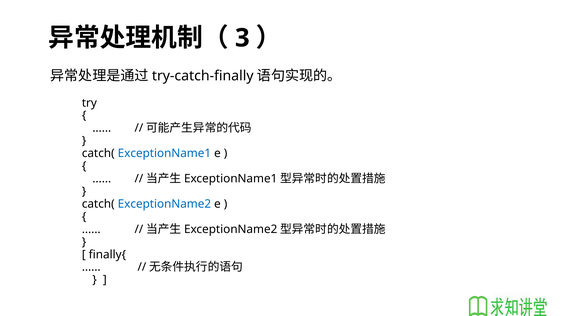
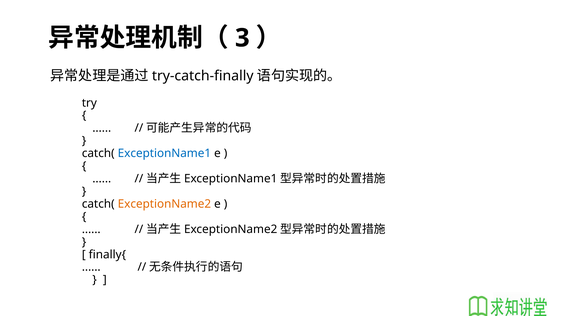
ExceptionName2 colour: blue -> orange (164, 204)
